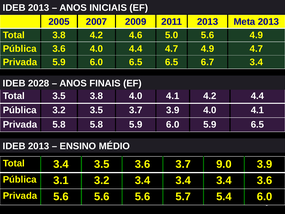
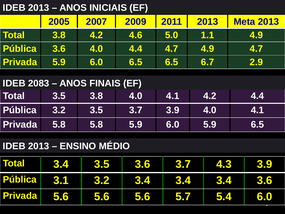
5.0 5.6: 5.6 -> 1.1 (208, 35)
6.7 3.4: 3.4 -> 2.9 (256, 62)
2028: 2028 -> 2083 (39, 83)
9.0: 9.0 -> 4.3 (224, 164)
